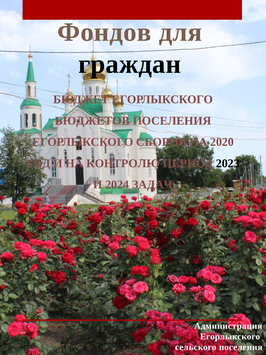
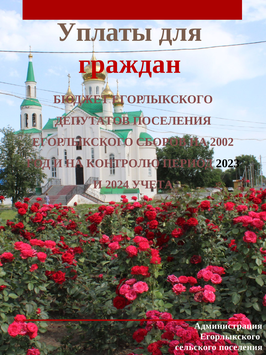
Фондов: Фондов -> Уплаты (105, 32)
граждан colour: black -> red (130, 64)
БЮДЖЕТОВ: БЮДЖЕТОВ -> ДЕПУТАТОВ (92, 121)
2020: 2020 -> 2002 (222, 142)
ЗАДАЧ: ЗАДАЧ -> УЧЕТА (152, 184)
